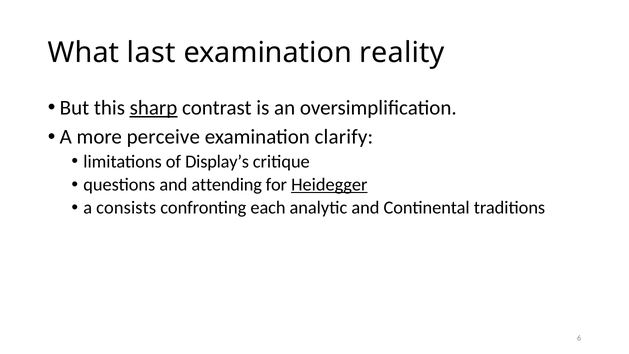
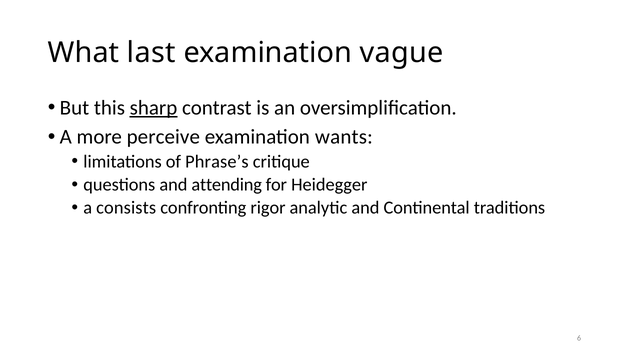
reality: reality -> vague (402, 53)
clarify: clarify -> wants (344, 137)
Display’s: Display’s -> Phrase’s (217, 161)
Heidegger underline: present -> none (329, 185)
each: each -> rigor (268, 208)
